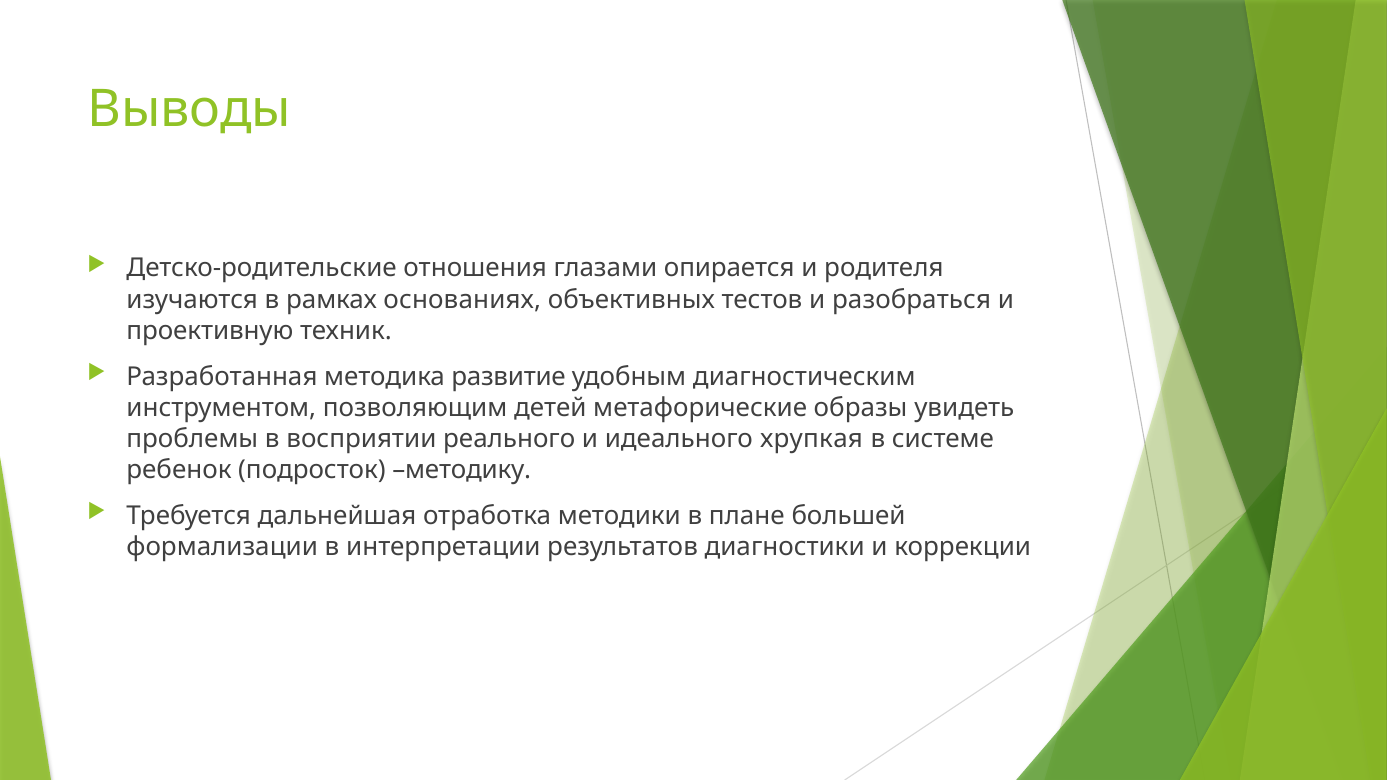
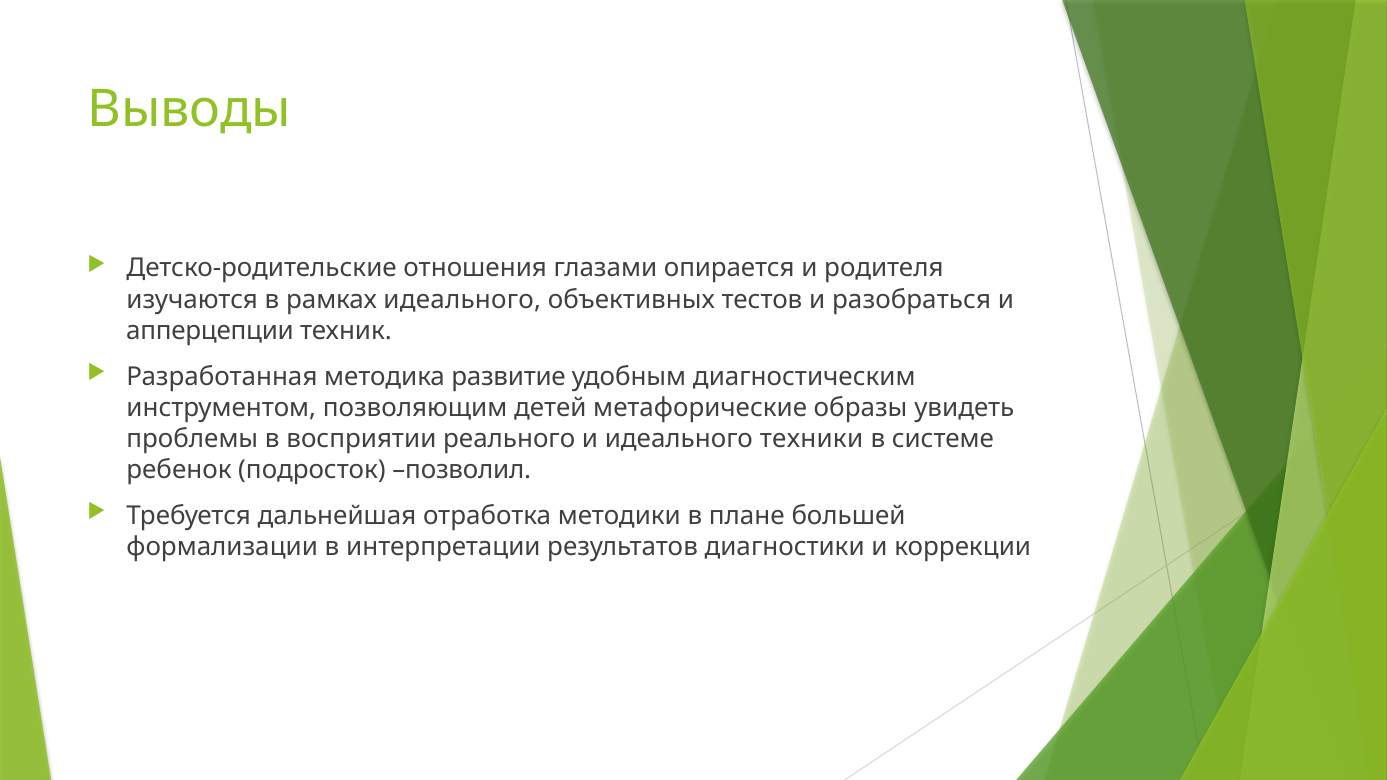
рамках основаниях: основаниях -> идеального (462, 300)
проективную: проективную -> апперцепции (210, 331)
хрупкая: хрупкая -> техники (812, 439)
методику: методику -> позволил (462, 470)
